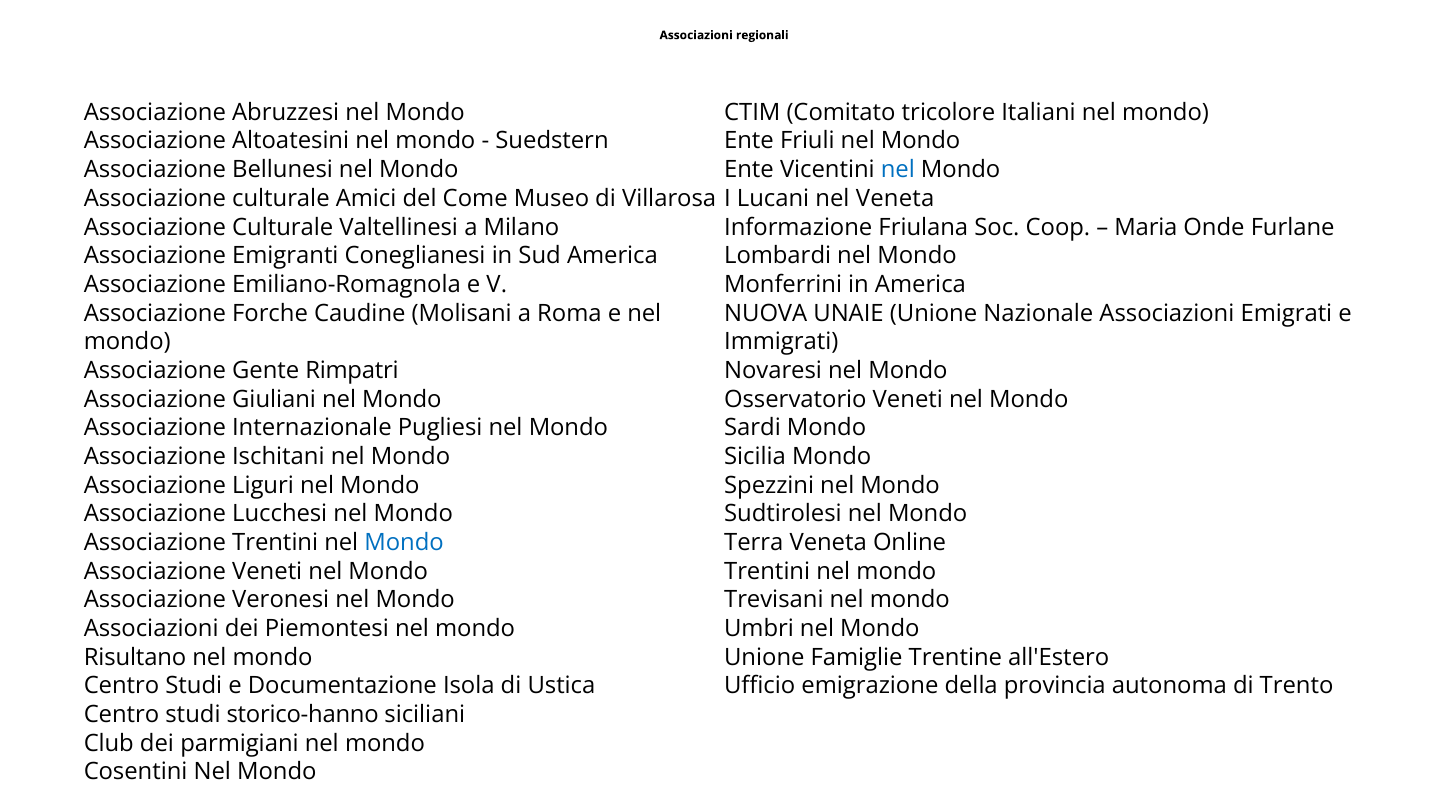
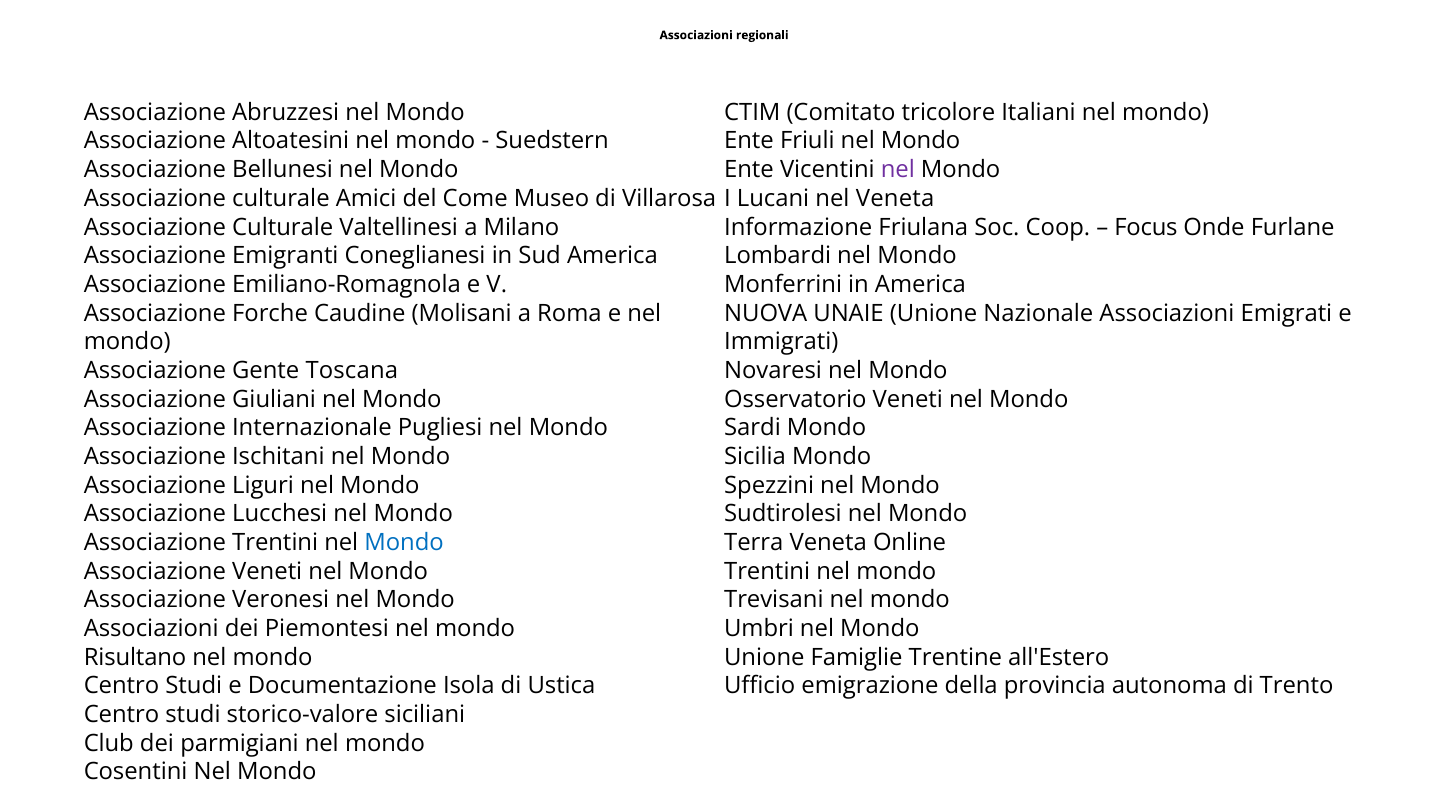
nel colour: blue -> purple (898, 170)
Maria: Maria -> Focus (1146, 227)
Rimpatri: Rimpatri -> Toscana (352, 371)
storico-hanno: storico-hanno -> storico-valore (303, 715)
